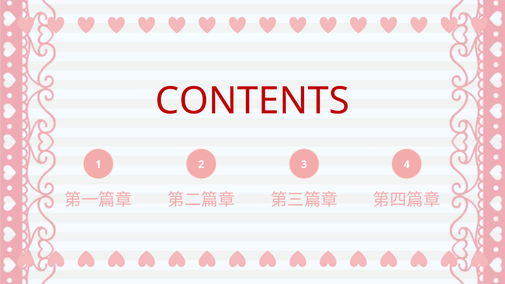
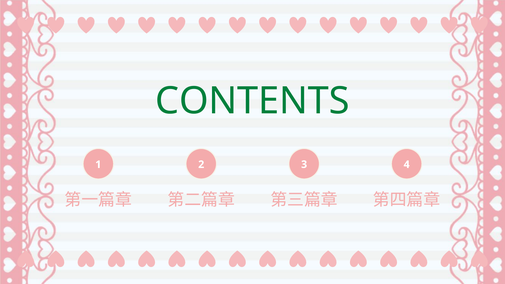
CONTENTS colour: red -> green (252, 101)
